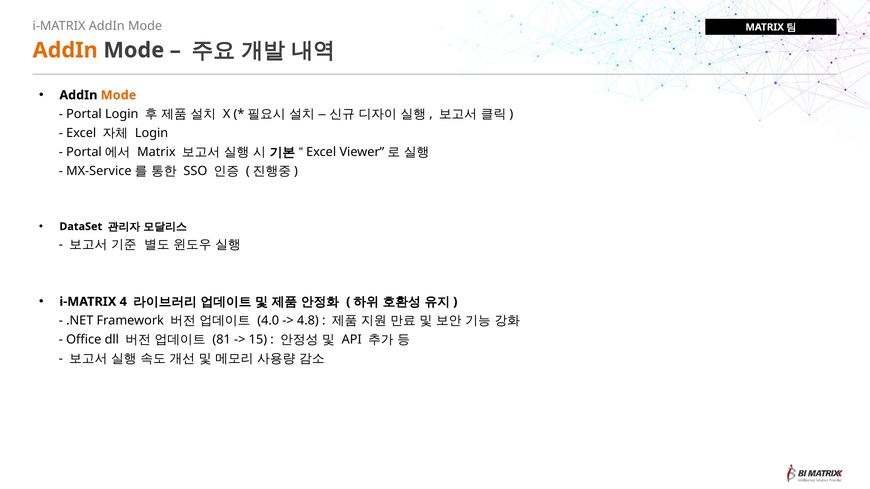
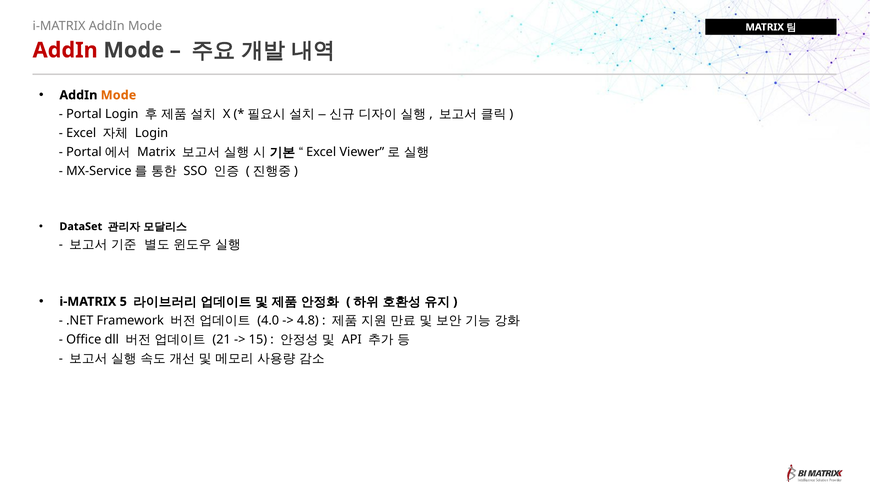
AddIn colour: orange -> red (65, 50)
4: 4 -> 5 (123, 302)
81: 81 -> 21 (222, 340)
